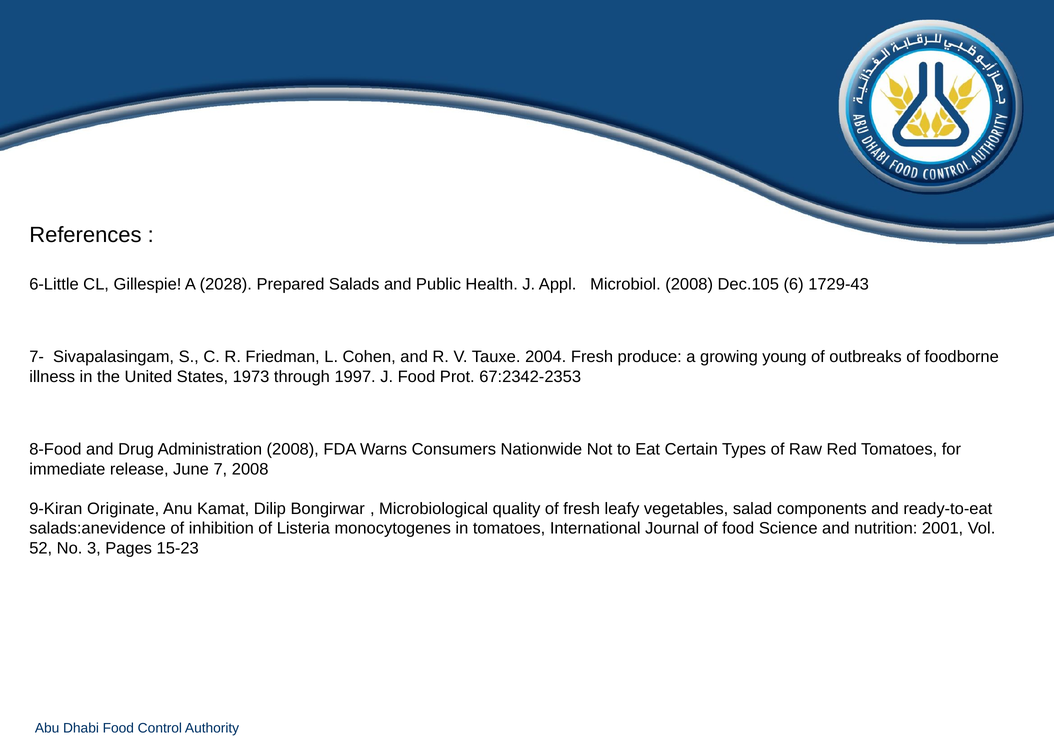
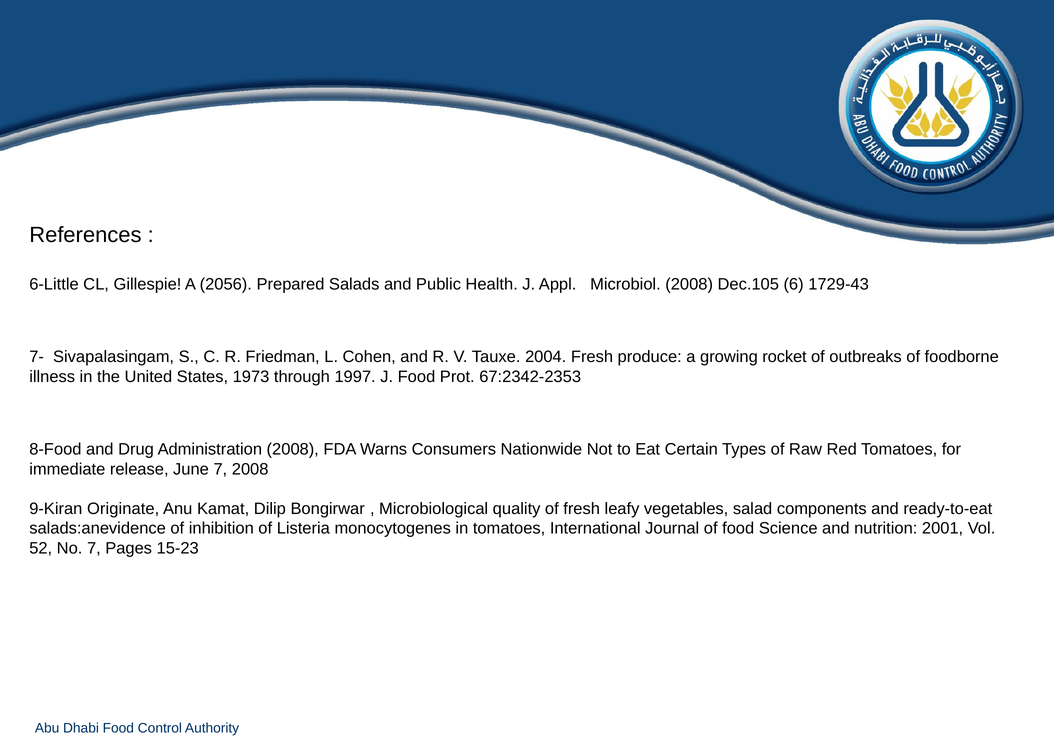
2028: 2028 -> 2056 (226, 284)
young: young -> rocket (785, 357)
No 3: 3 -> 7 (94, 549)
